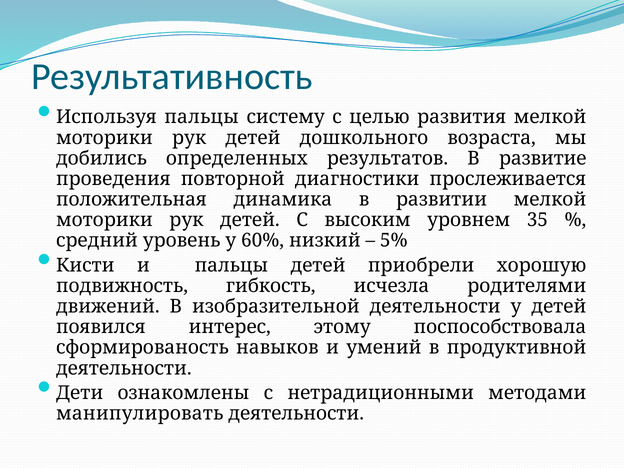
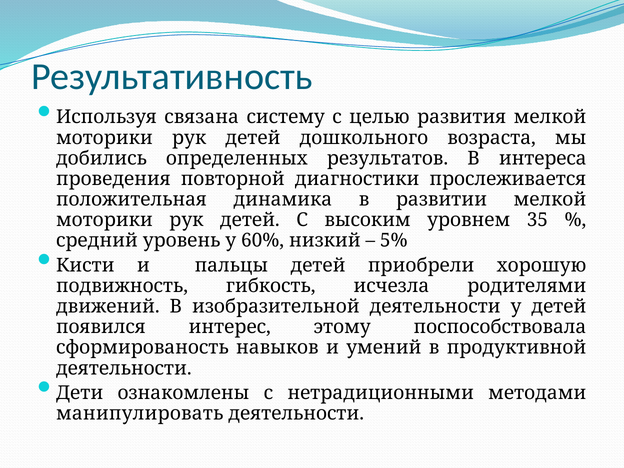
Используя пальцы: пальцы -> связана (202, 117)
развитие: развитие -> интереса (543, 158)
